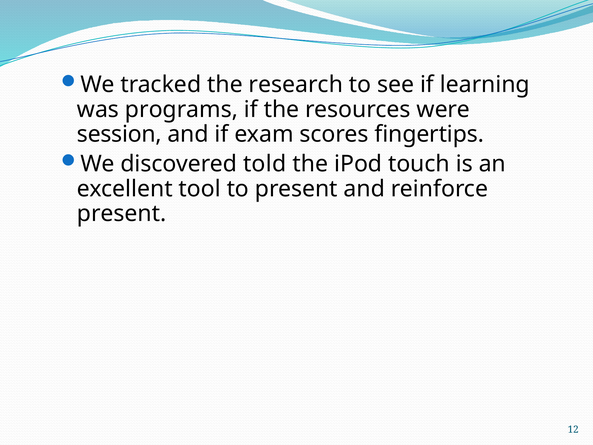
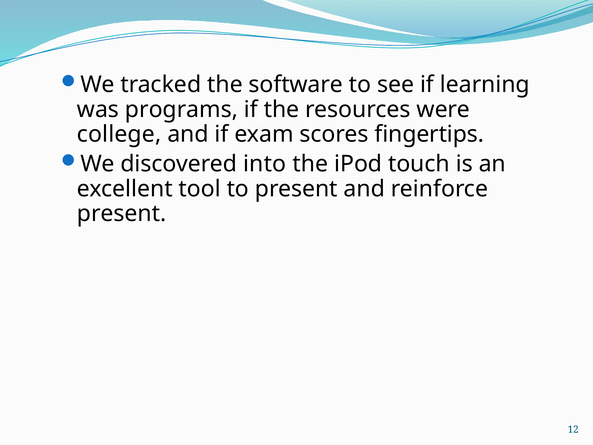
research: research -> software (296, 84)
session: session -> college (119, 134)
told: told -> into (265, 164)
